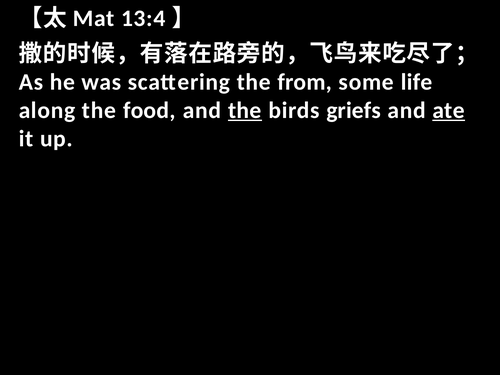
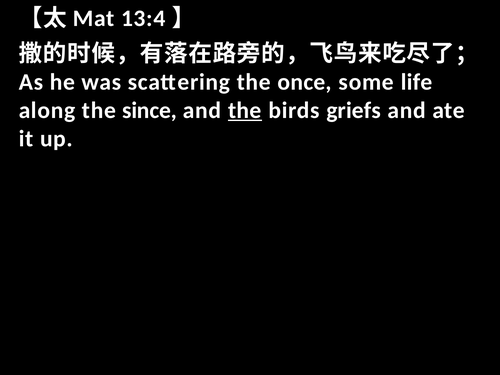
from: from -> once (305, 82)
food: food -> since (150, 110)
ate underline: present -> none (449, 110)
